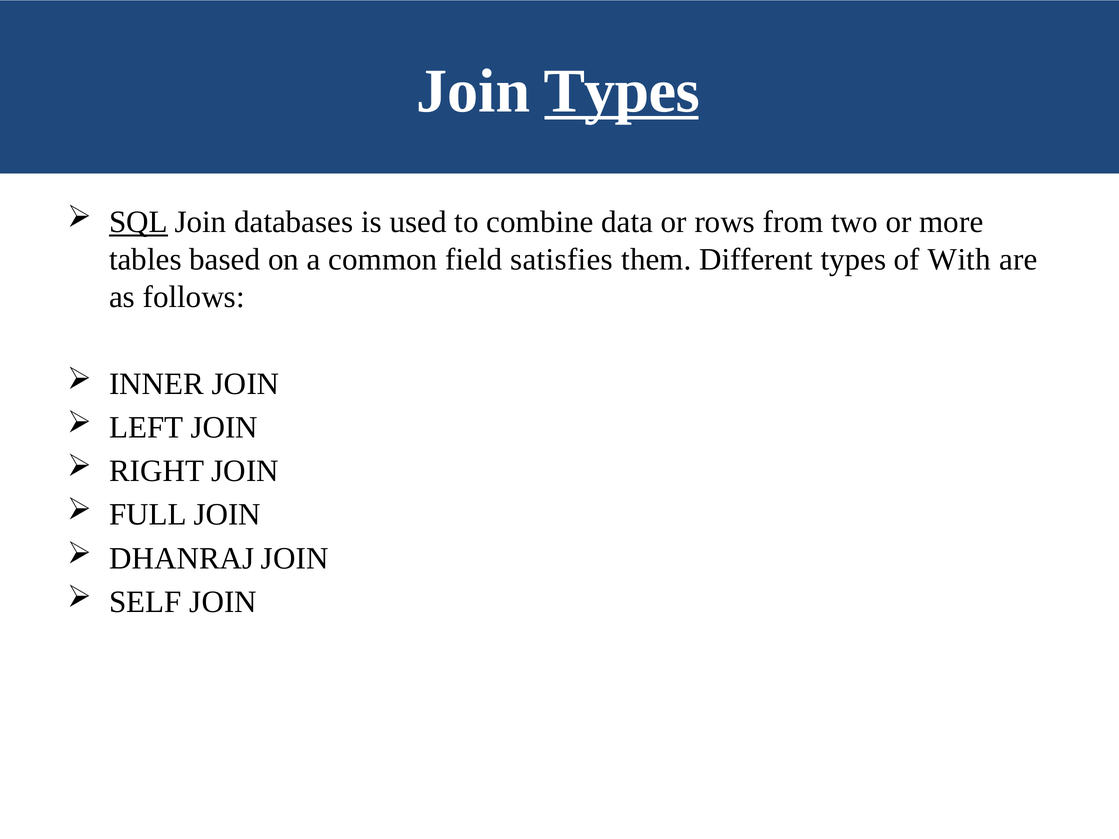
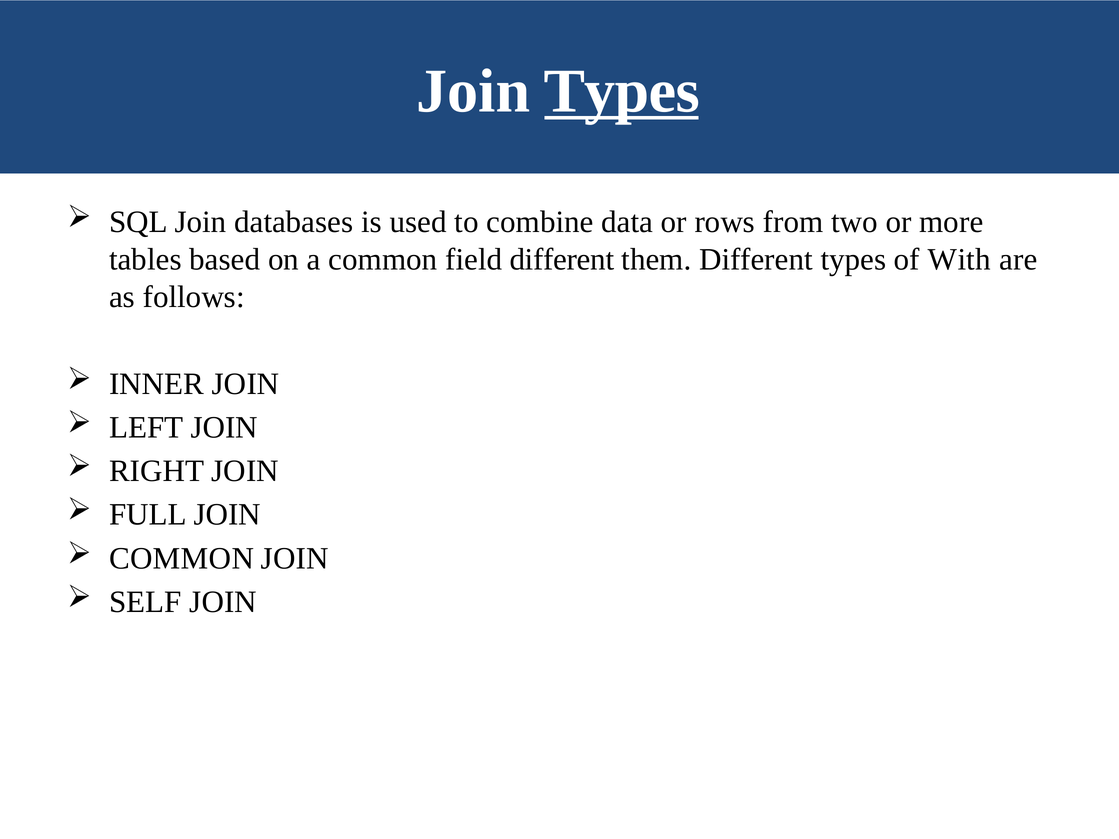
SQL underline: present -> none (138, 222)
field satisfies: satisfies -> different (562, 260)
DHANRAJ: DHANRAJ -> COMMON (182, 558)
